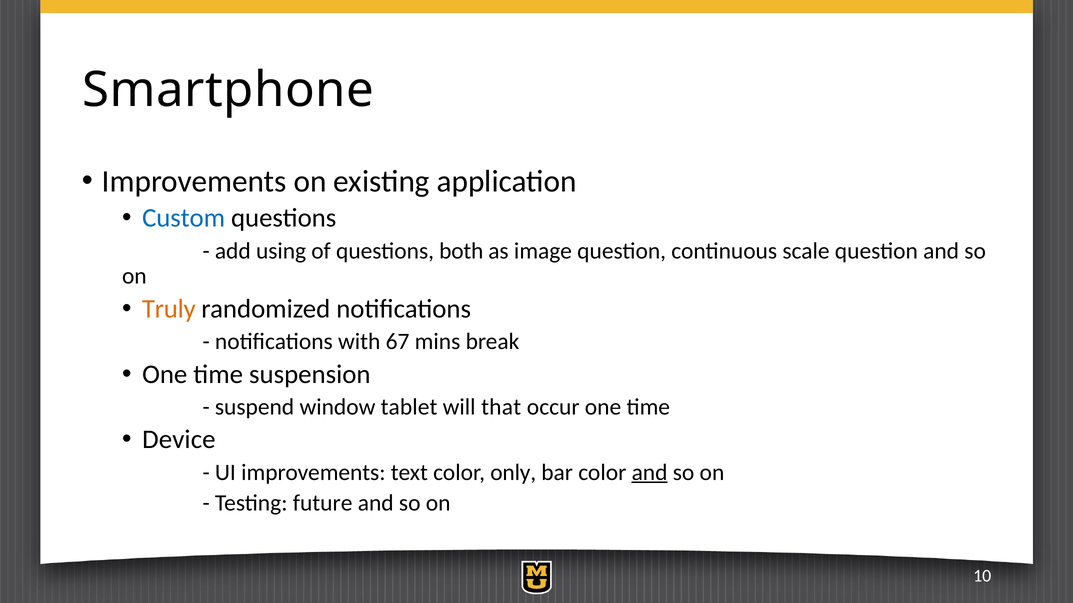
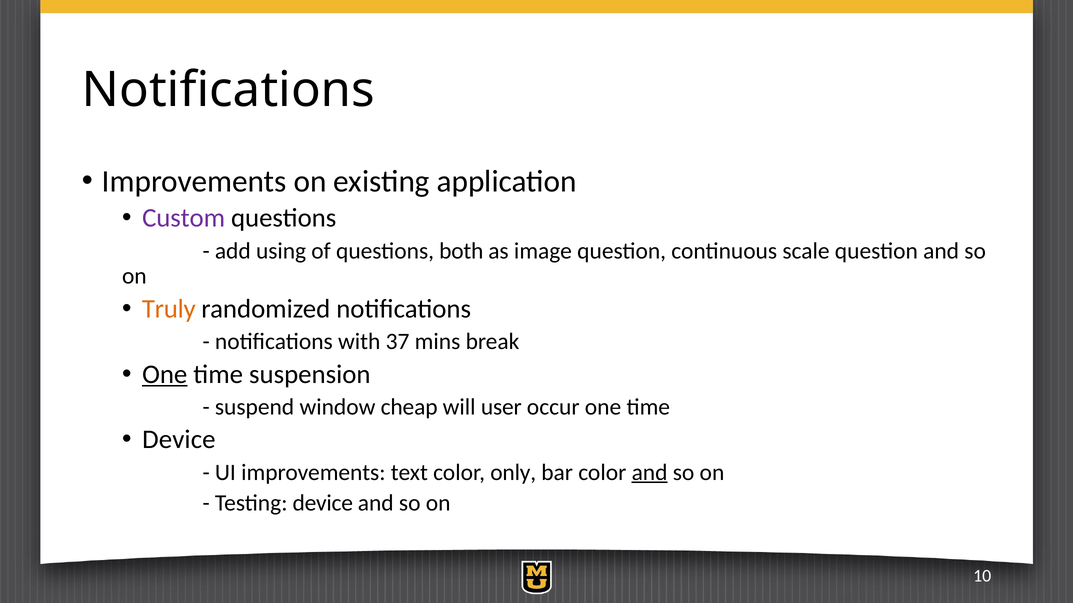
Smartphone: Smartphone -> Notifications (228, 90)
Custom colour: blue -> purple (184, 218)
67: 67 -> 37 (398, 342)
One underline: none -> present (165, 375)
tablet: tablet -> cheap (409, 407)
that: that -> user (501, 407)
Testing future: future -> device (323, 504)
